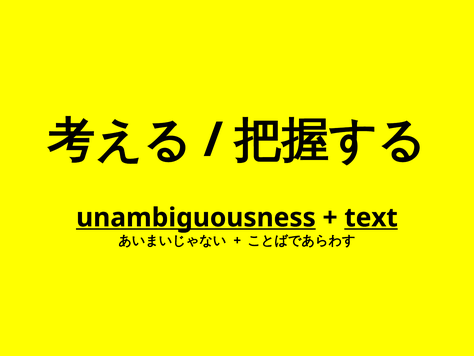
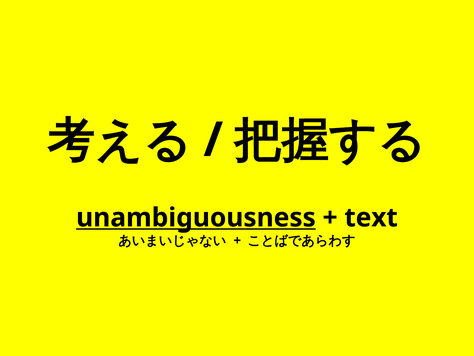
text underline: present -> none (371, 217)
